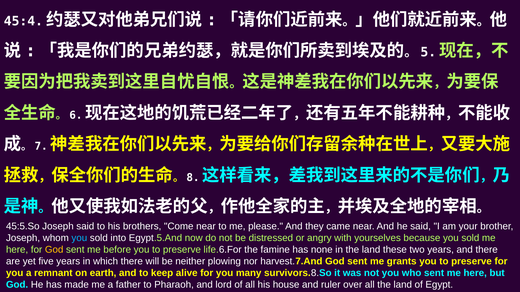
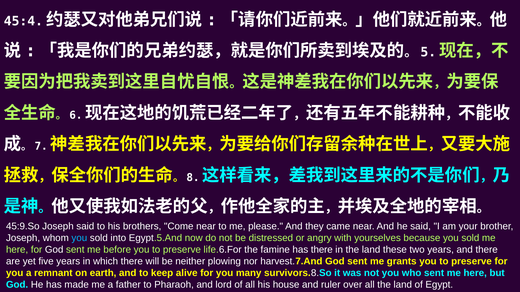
45:5.So: 45:5.So -> 45:9.So (23, 227)
God colour: yellow -> white (54, 250)
has none: none -> there (322, 250)
